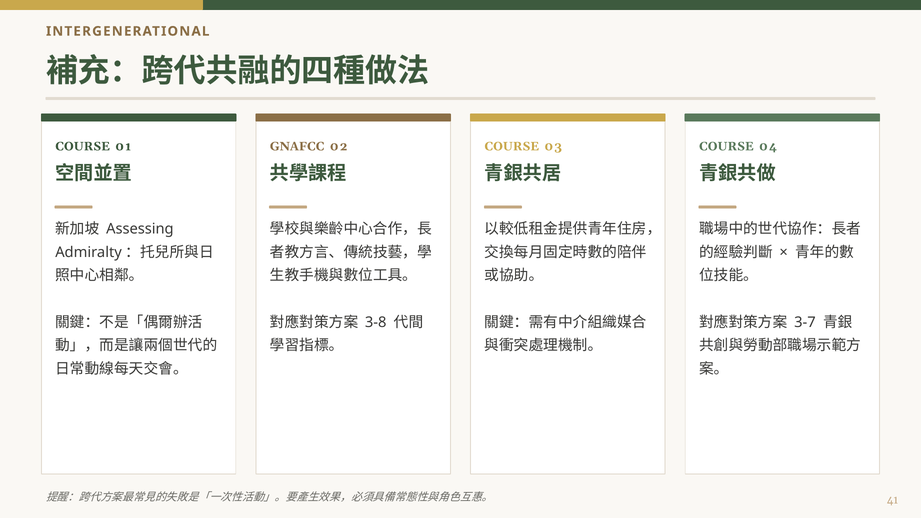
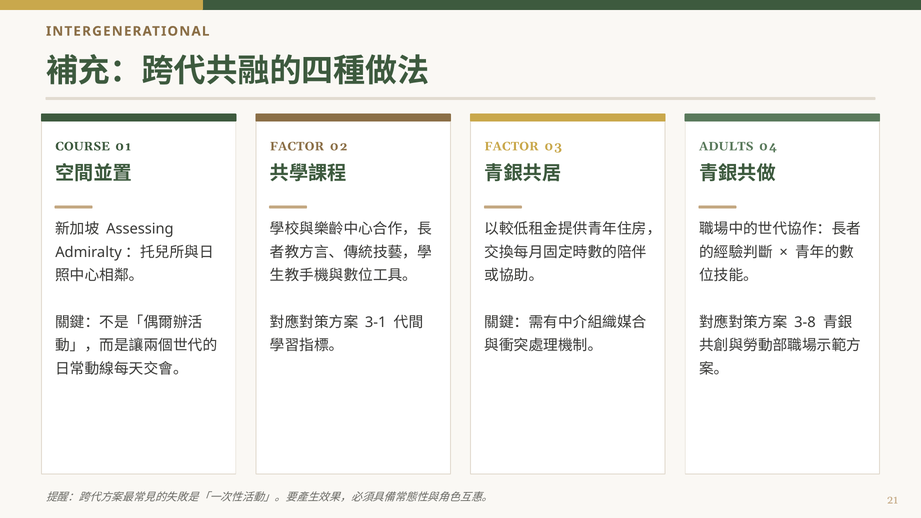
GNAFCC: GNAFCC -> FACTOR (297, 146)
COURSE: COURSE -> FACTOR (512, 146)
COURSE: COURSE -> ADULTS (726, 146)
3-8: 3-8 -> 3-1 (376, 322)
3-7: 3-7 -> 3-8 (805, 322)
41: 41 -> 21 (893, 500)
